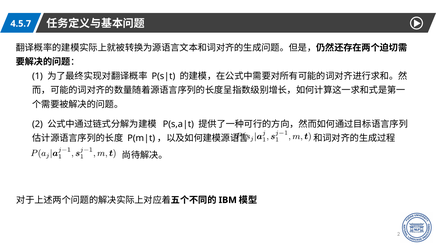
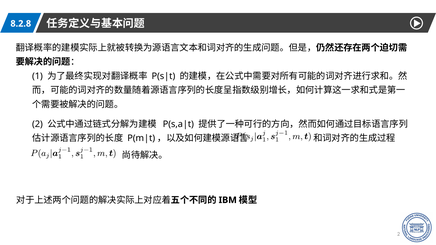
4.5.7: 4.5.7 -> 8.2.8 (21, 24)
